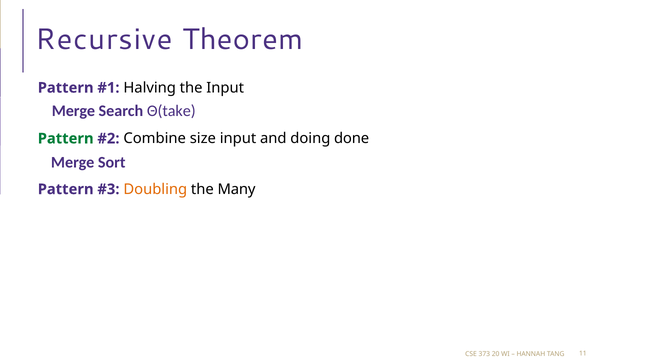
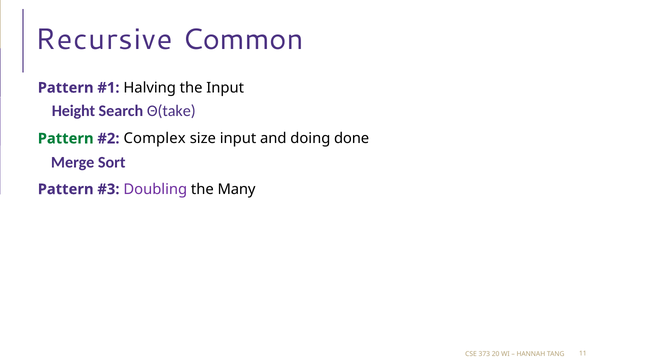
Theorem: Theorem -> Common (243, 40)
Merge: Merge -> Height (73, 111)
Combine: Combine -> Complex (155, 139)
Doubling colour: orange -> purple (155, 189)
